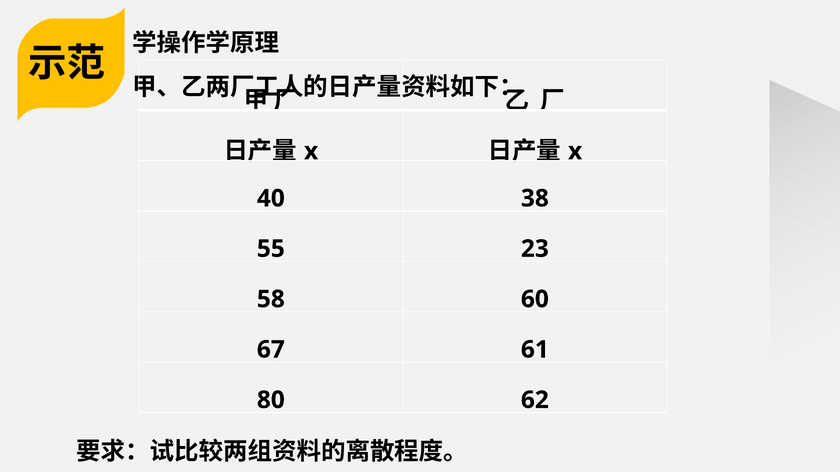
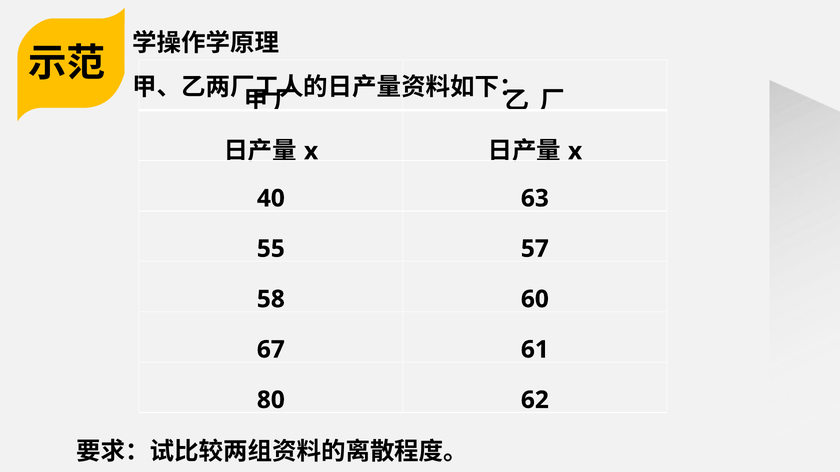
38: 38 -> 63 (535, 199)
23: 23 -> 57 (535, 249)
